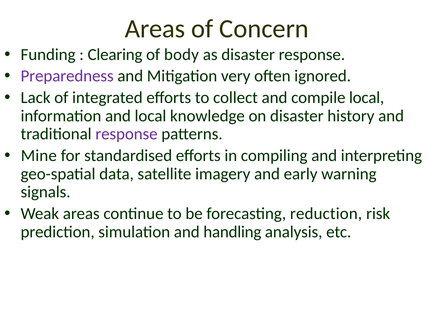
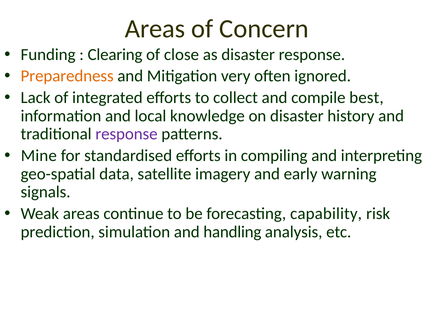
body: body -> close (181, 55)
Preparedness colour: purple -> orange (67, 76)
compile local: local -> best (366, 98)
reduction: reduction -> capability (326, 214)
